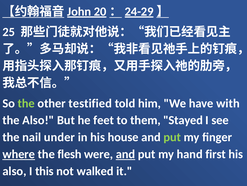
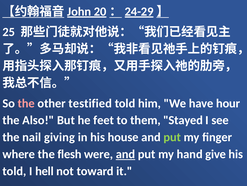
the colour: light green -> pink (26, 103)
with: with -> hour (228, 103)
under: under -> giving (59, 137)
where underline: present -> none (19, 154)
first: first -> give (216, 154)
also: also -> told (14, 170)
this: this -> hell (44, 170)
walked: walked -> toward (95, 170)
